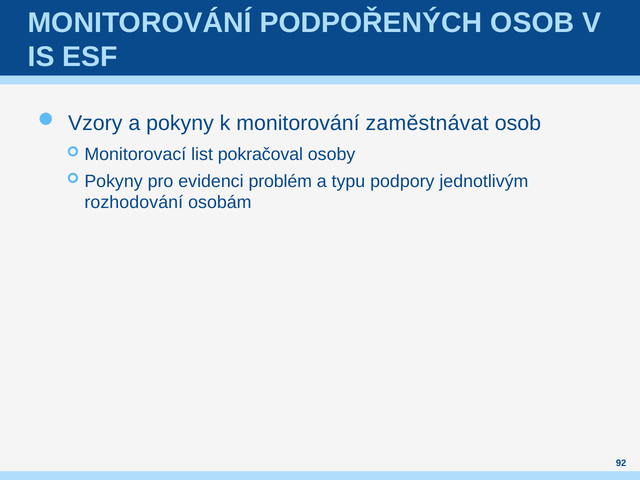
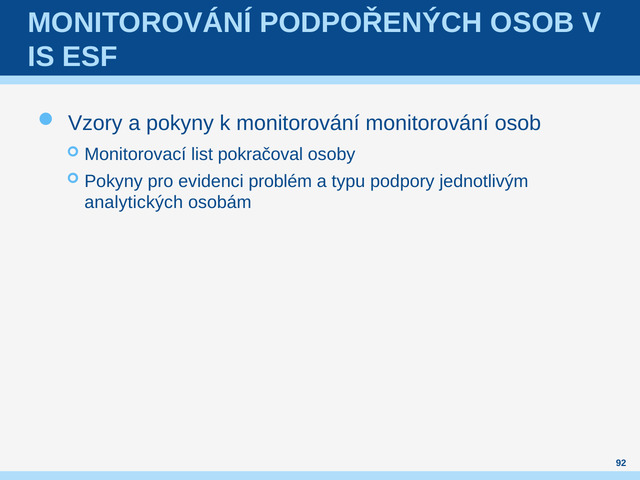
monitorování zaměstnávat: zaměstnávat -> monitorování (427, 123)
rozhodování: rozhodování -> analytických (134, 203)
